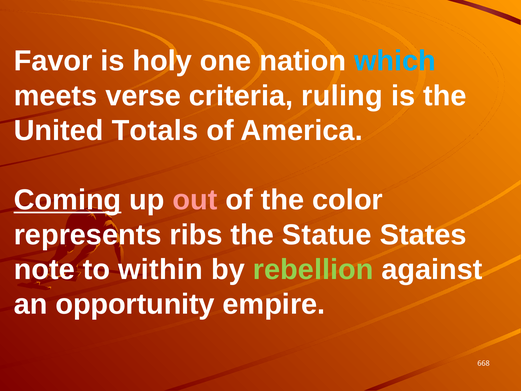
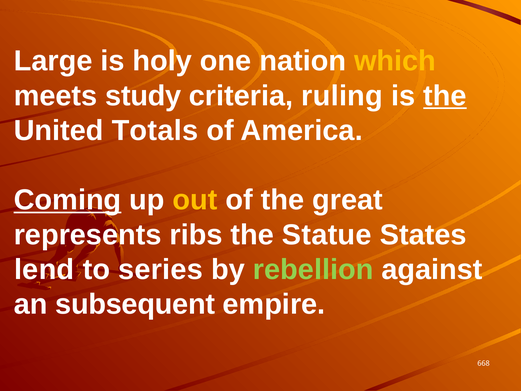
Favor: Favor -> Large (53, 61)
which colour: light blue -> yellow (395, 61)
verse: verse -> study (143, 96)
the underline: none -> present (445, 96)
out colour: pink -> yellow (195, 200)
color: color -> great (348, 200)
note: note -> lend (44, 269)
within: within -> series (160, 269)
opportunity: opportunity -> subsequent (135, 304)
